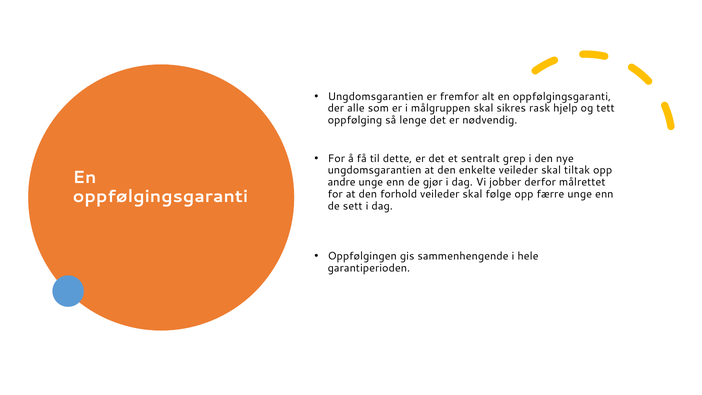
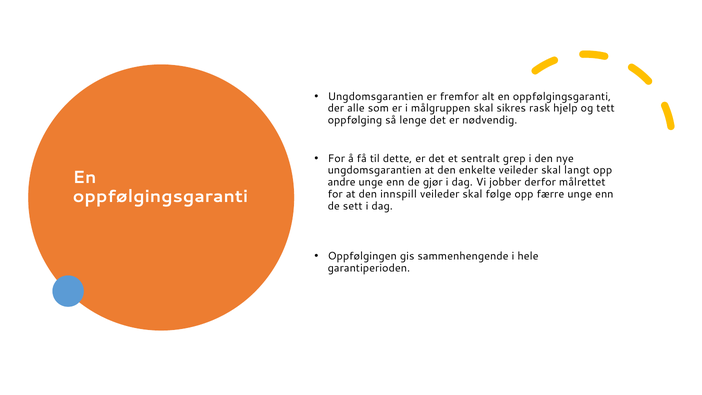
tiltak: tiltak -> langt (577, 170)
forhold: forhold -> innspill (399, 194)
